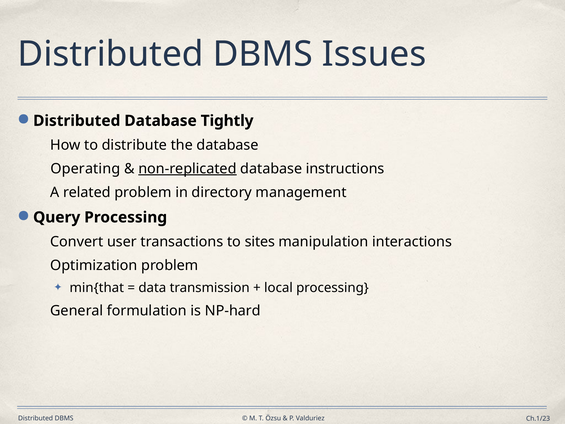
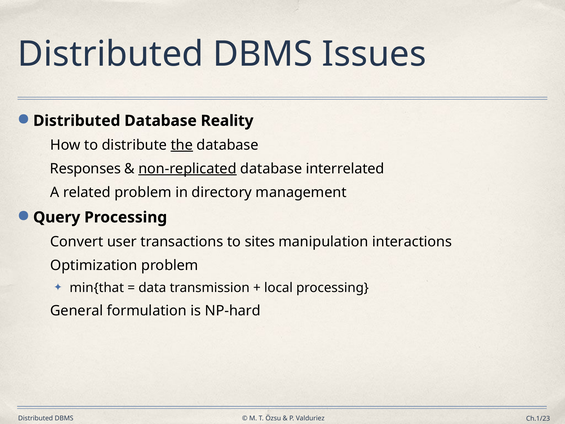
Tightly: Tightly -> Reality (227, 121)
the underline: none -> present (182, 145)
Operating: Operating -> Responses (85, 169)
instructions: instructions -> interrelated (345, 169)
